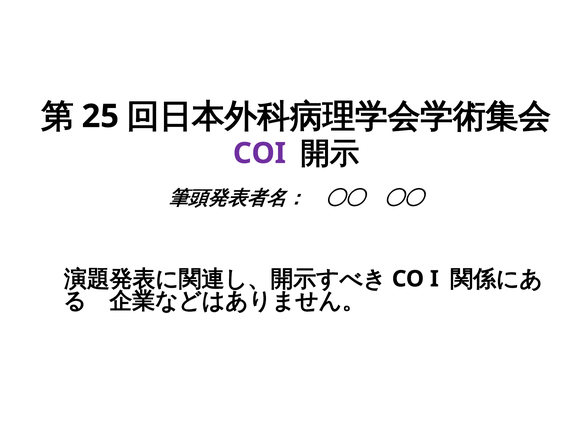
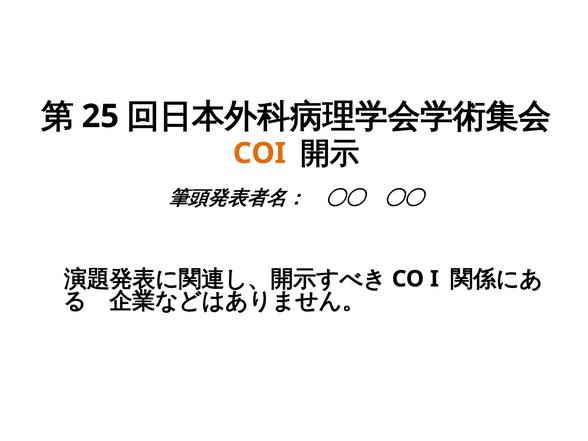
COI colour: purple -> orange (259, 153)
